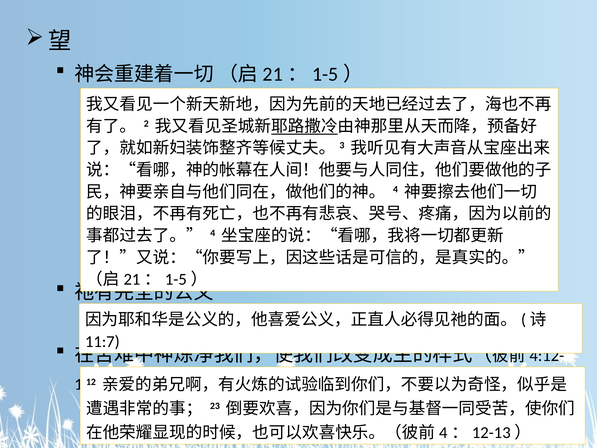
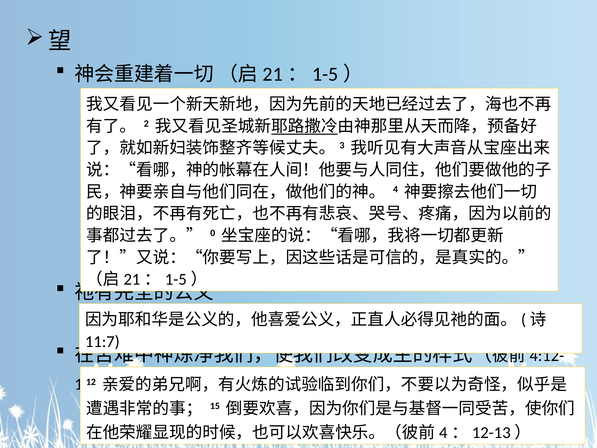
4: 4 -> 0 (213, 233)
23: 23 -> 15 (215, 406)
